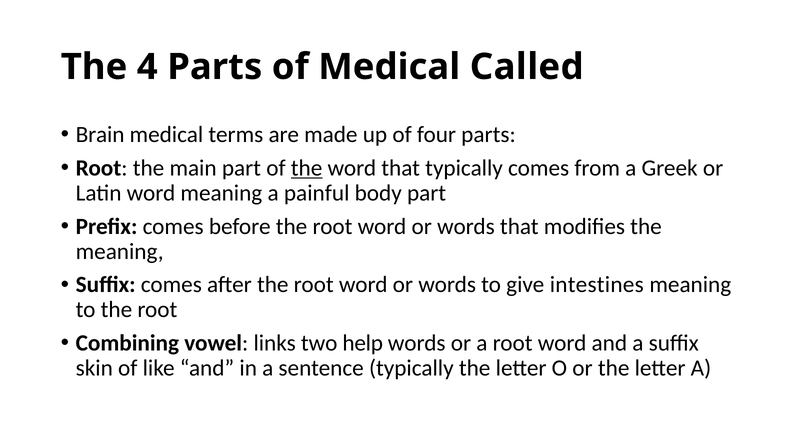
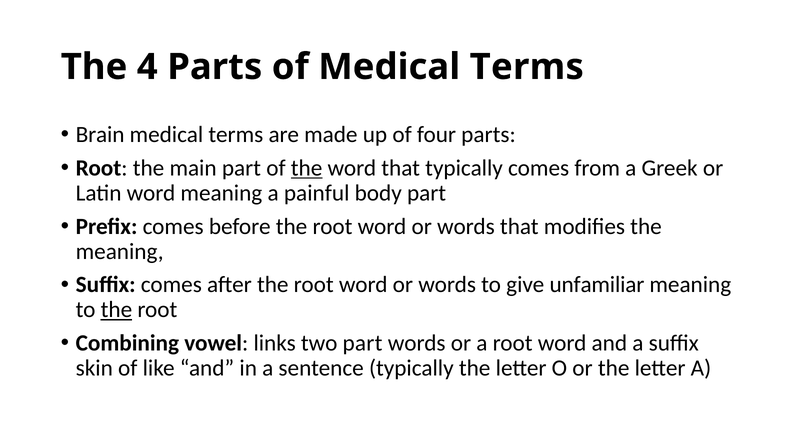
of Medical Called: Called -> Terms (527, 67)
intestines: intestines -> unfamiliar (597, 285)
the underline: none -> present (116, 310)
two help: help -> part (362, 343)
